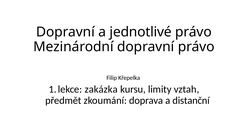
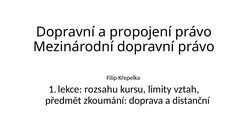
jednotlivé: jednotlivé -> propojení (141, 32)
zakázka: zakázka -> rozsahu (101, 89)
